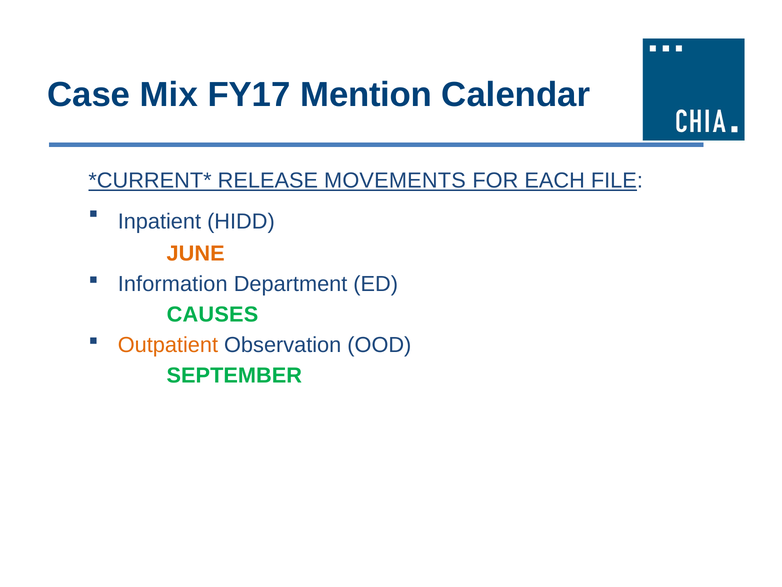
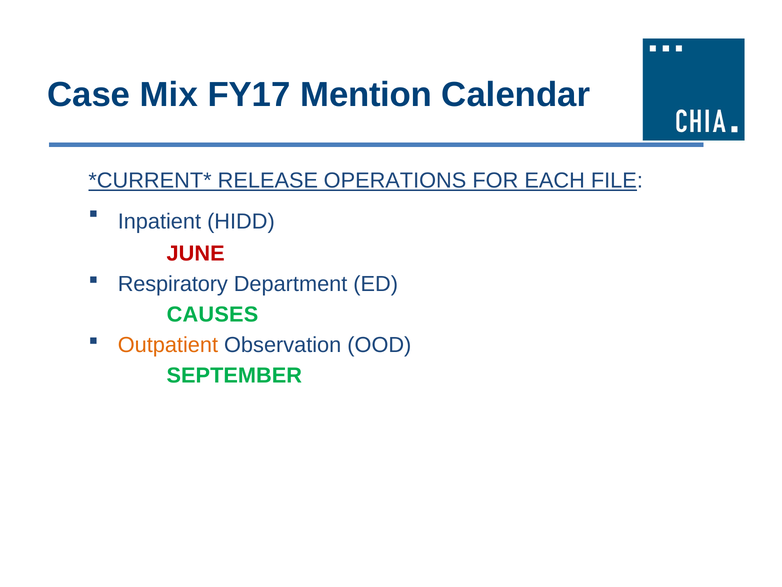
MOVEMENTS: MOVEMENTS -> OPERATIONS (395, 181)
JUNE colour: orange -> red (196, 254)
Information: Information -> Respiratory (173, 284)
